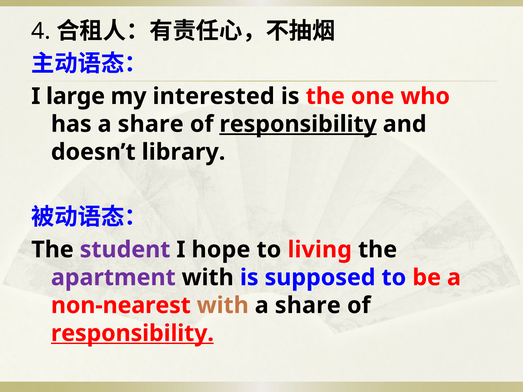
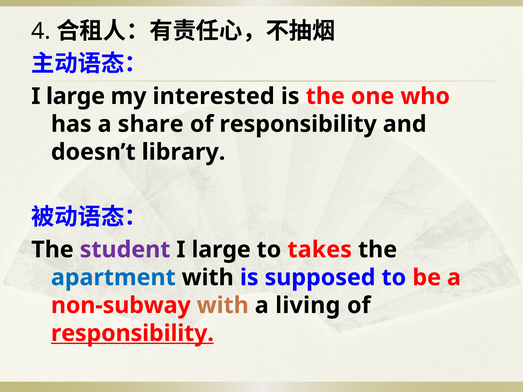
responsibility underline: present -> none (298, 124)
hope: hope -> large (221, 250)
living: living -> takes (320, 250)
apartment colour: purple -> blue (113, 278)
non-nearest: non-nearest -> non-subway (121, 306)
with a share: share -> living (308, 306)
